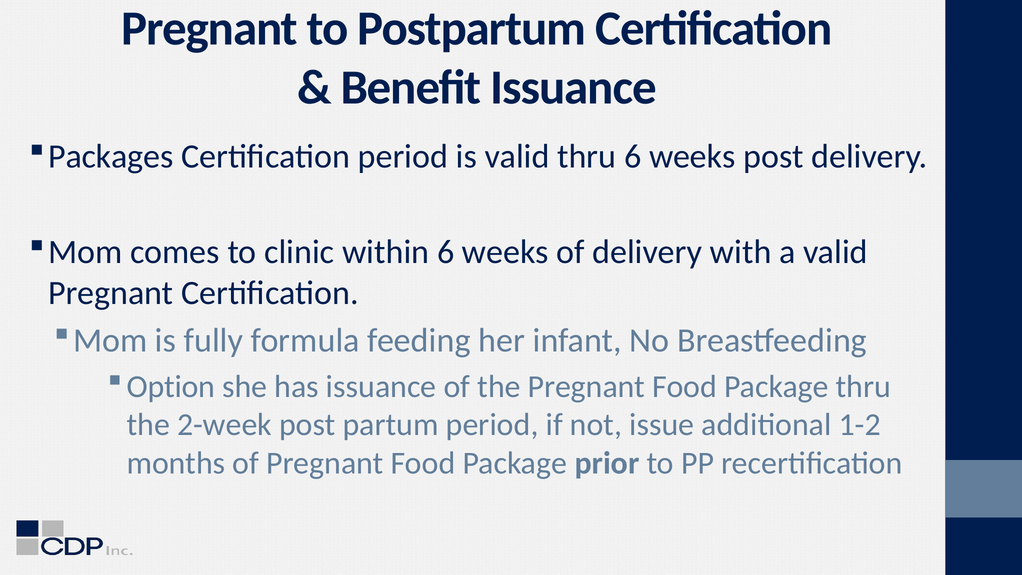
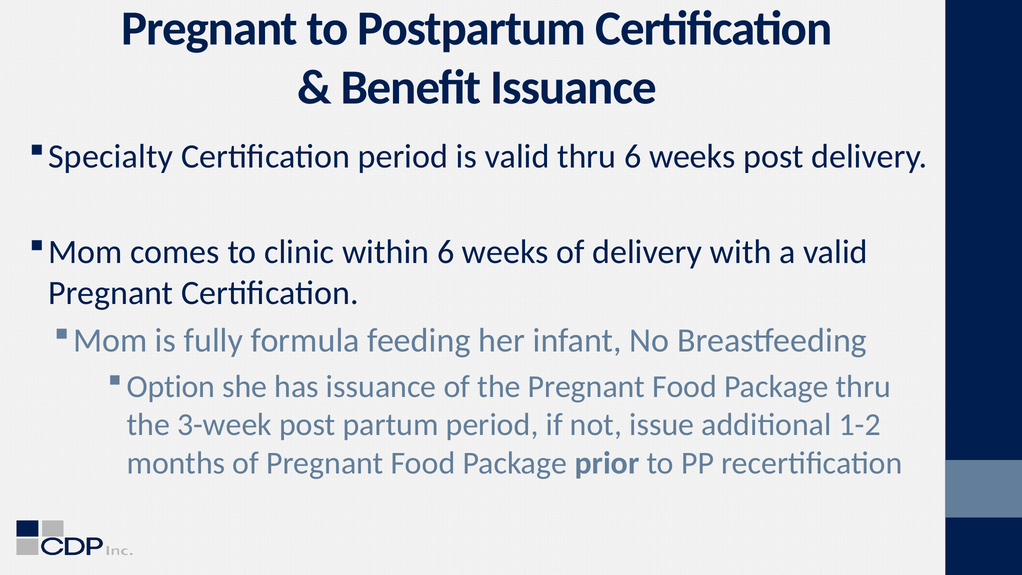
Packages: Packages -> Specialty (111, 157)
2-week: 2-week -> 3-week (225, 425)
